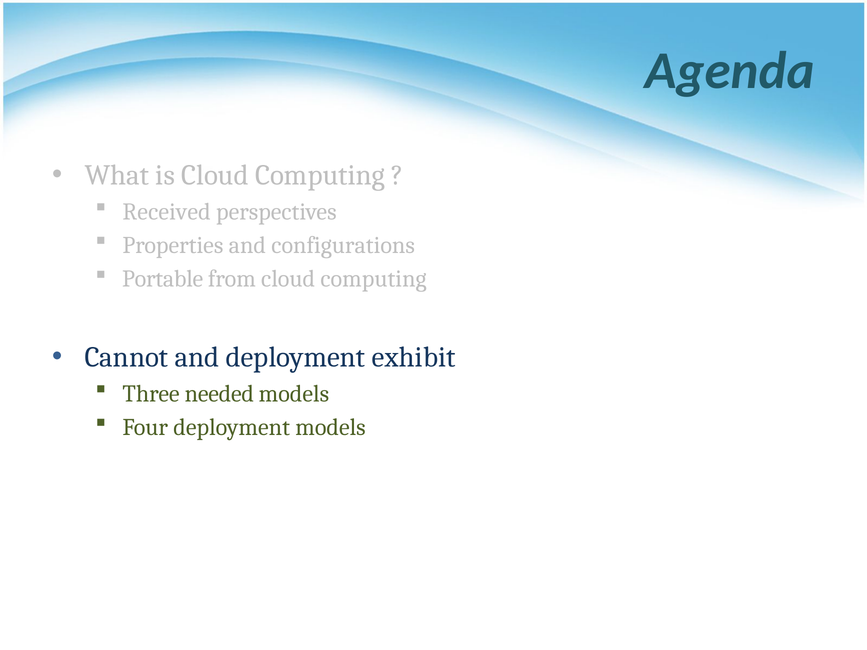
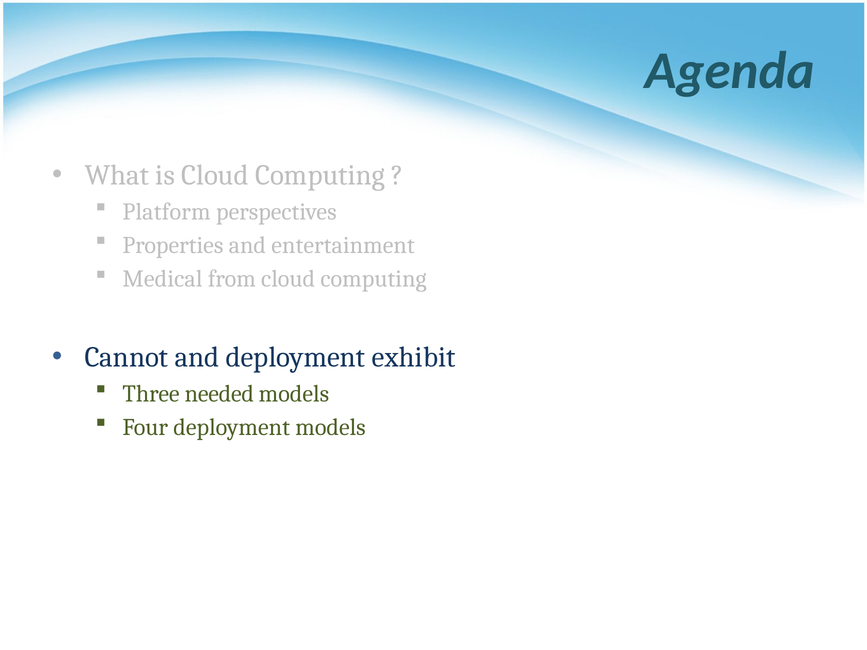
Received: Received -> Platform (167, 212)
configurations: configurations -> entertainment (343, 245)
Portable: Portable -> Medical (162, 279)
